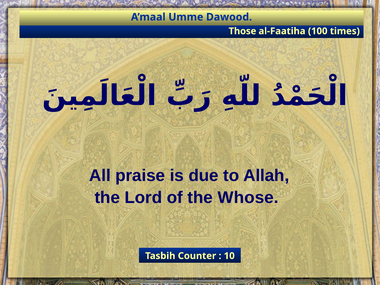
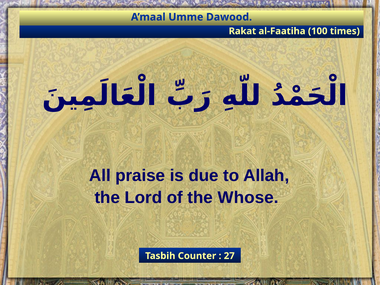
Those: Those -> Rakat (242, 31)
10: 10 -> 27 (229, 256)
